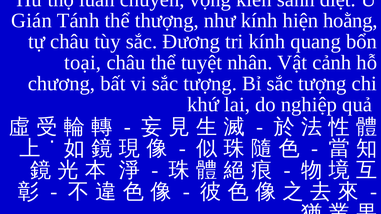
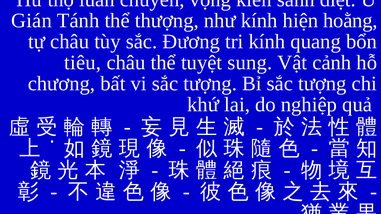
toại: toại -> tiêu (83, 63)
nhân: nhân -> sung (250, 63)
